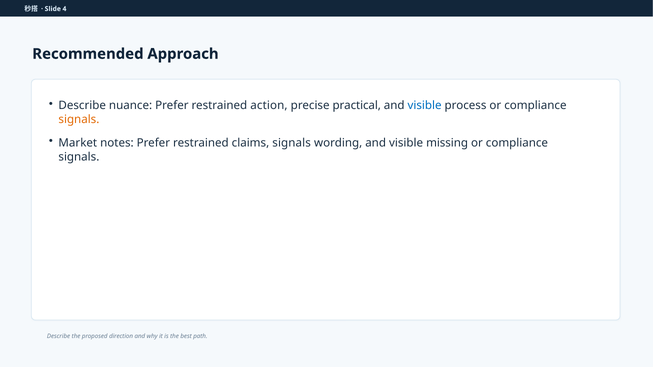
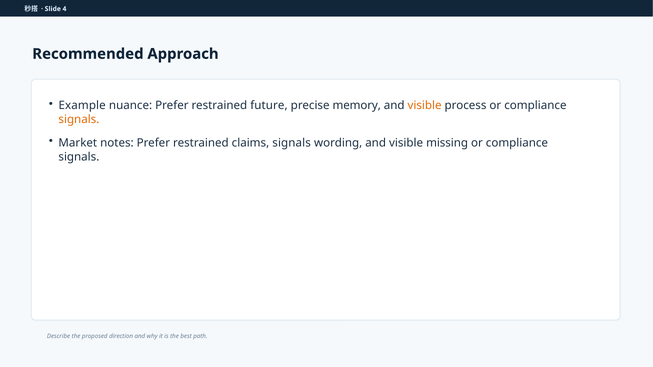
Describe: Describe -> Example (82, 106)
action: action -> future (269, 106)
practical: practical -> memory (357, 106)
visible colour: blue -> orange (425, 106)
